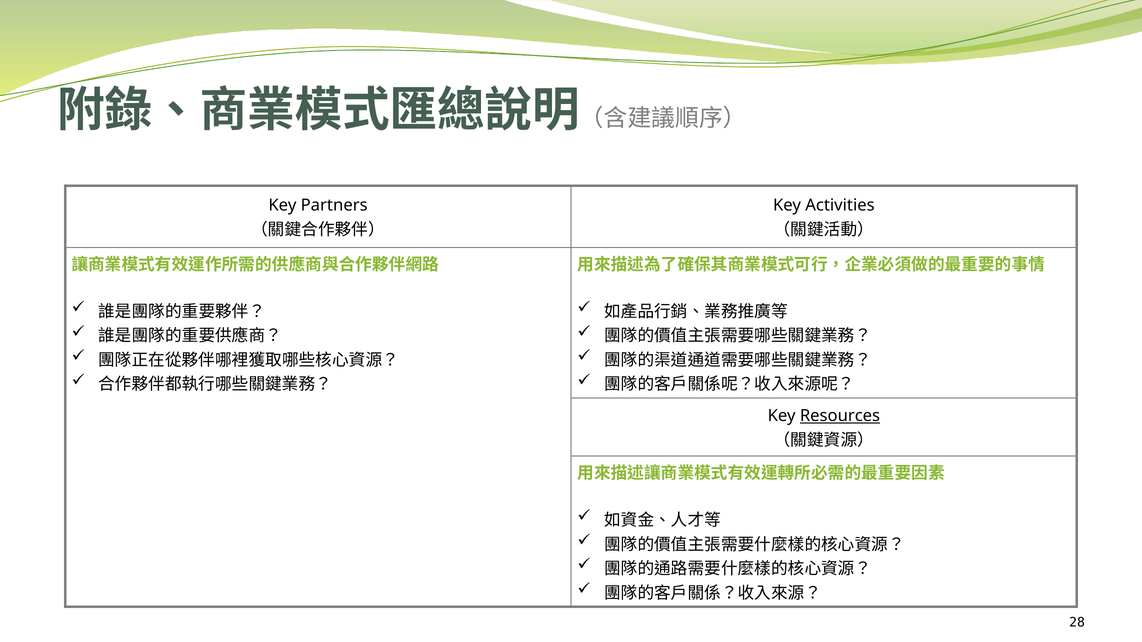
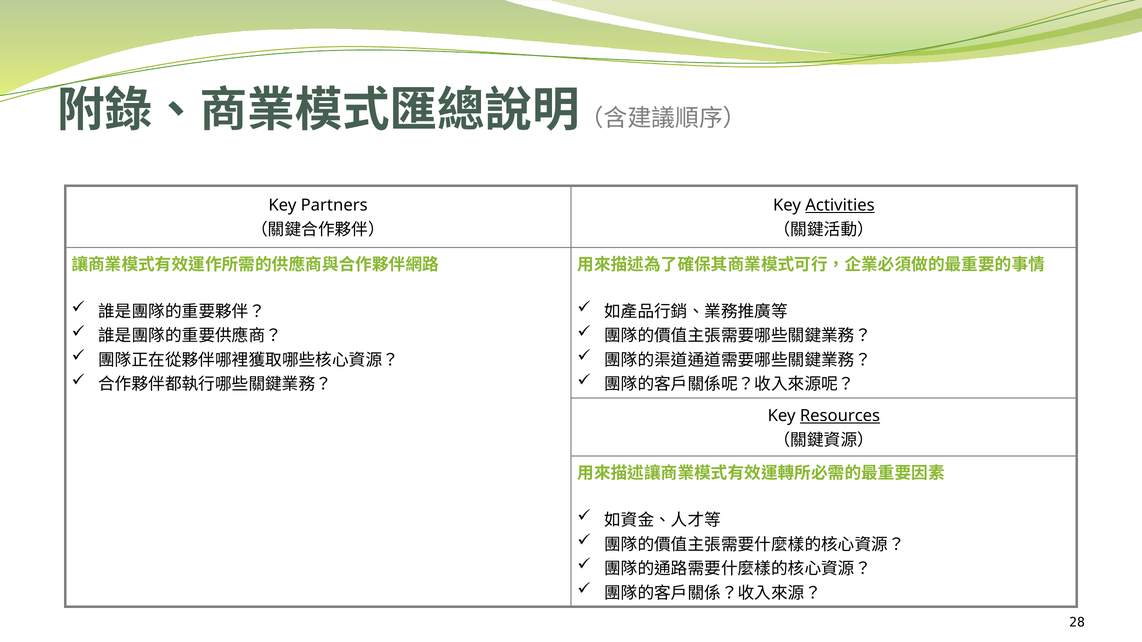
Activities underline: none -> present (840, 206)
